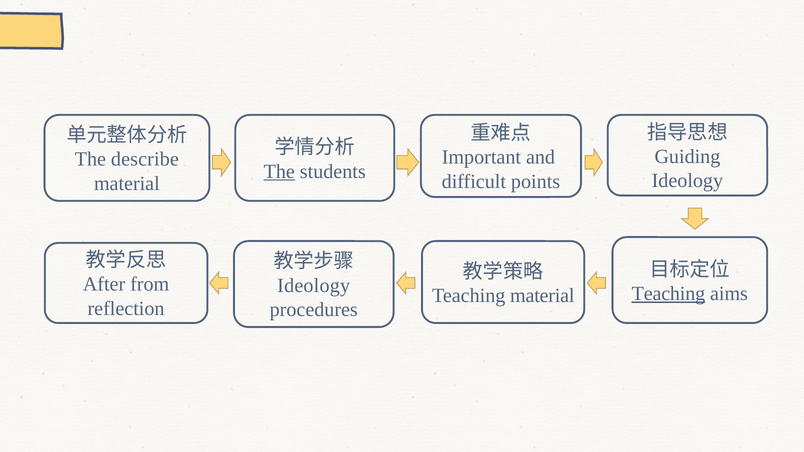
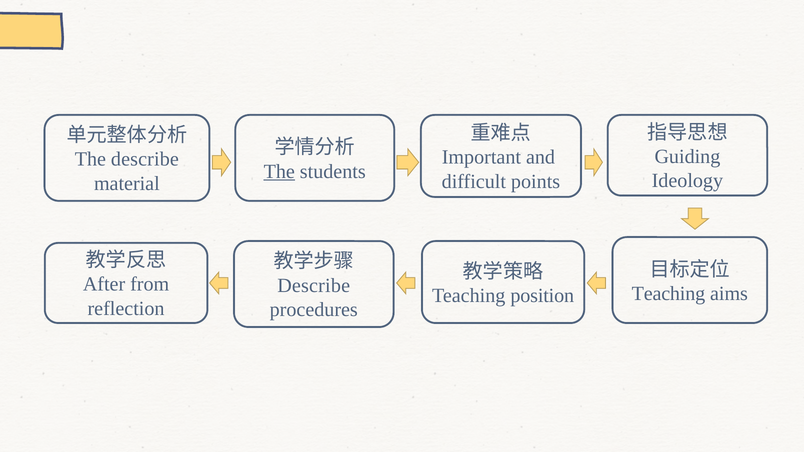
Ideology: Ideology -> Describe (314, 286)
Teaching underline: present -> none (668, 294)
Teaching material: material -> position (542, 296)
